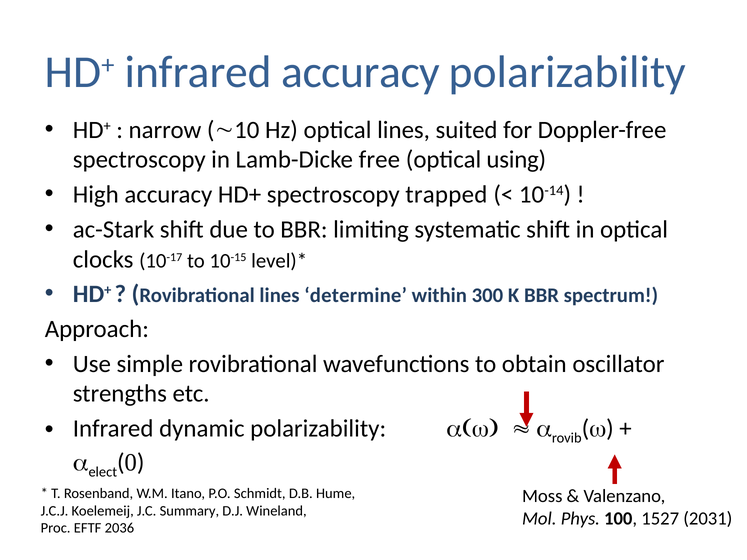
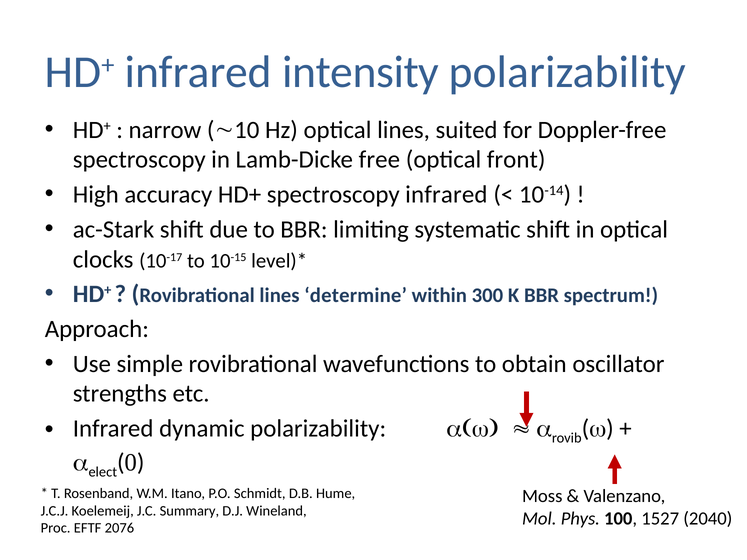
infrared accuracy: accuracy -> intensity (361, 72)
using: using -> front (516, 160)
spectroscopy trapped: trapped -> infrared (446, 195)
2031: 2031 -> 2040 (708, 519)
2036: 2036 -> 2076 (119, 528)
